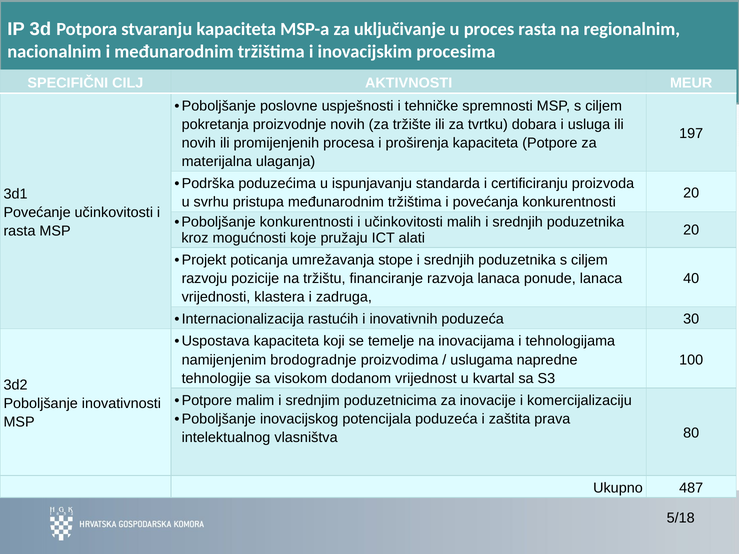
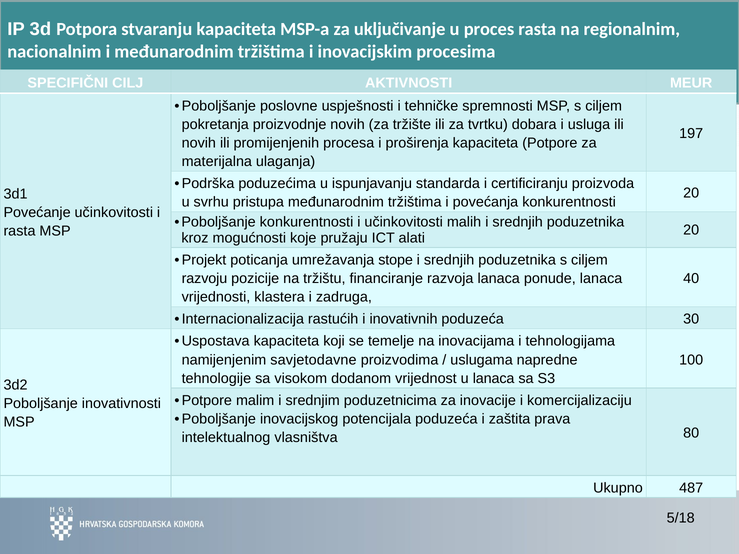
brodogradnje: brodogradnje -> savjetodavne (313, 360)
u kvartal: kvartal -> lanaca (494, 379)
